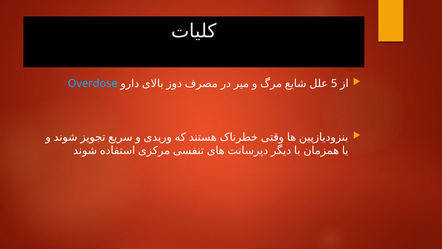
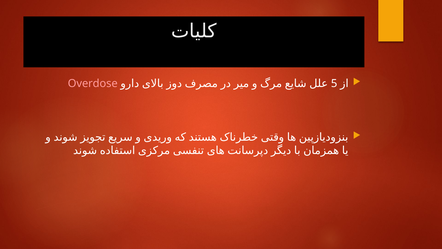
Overdose colour: light blue -> pink (93, 83)
